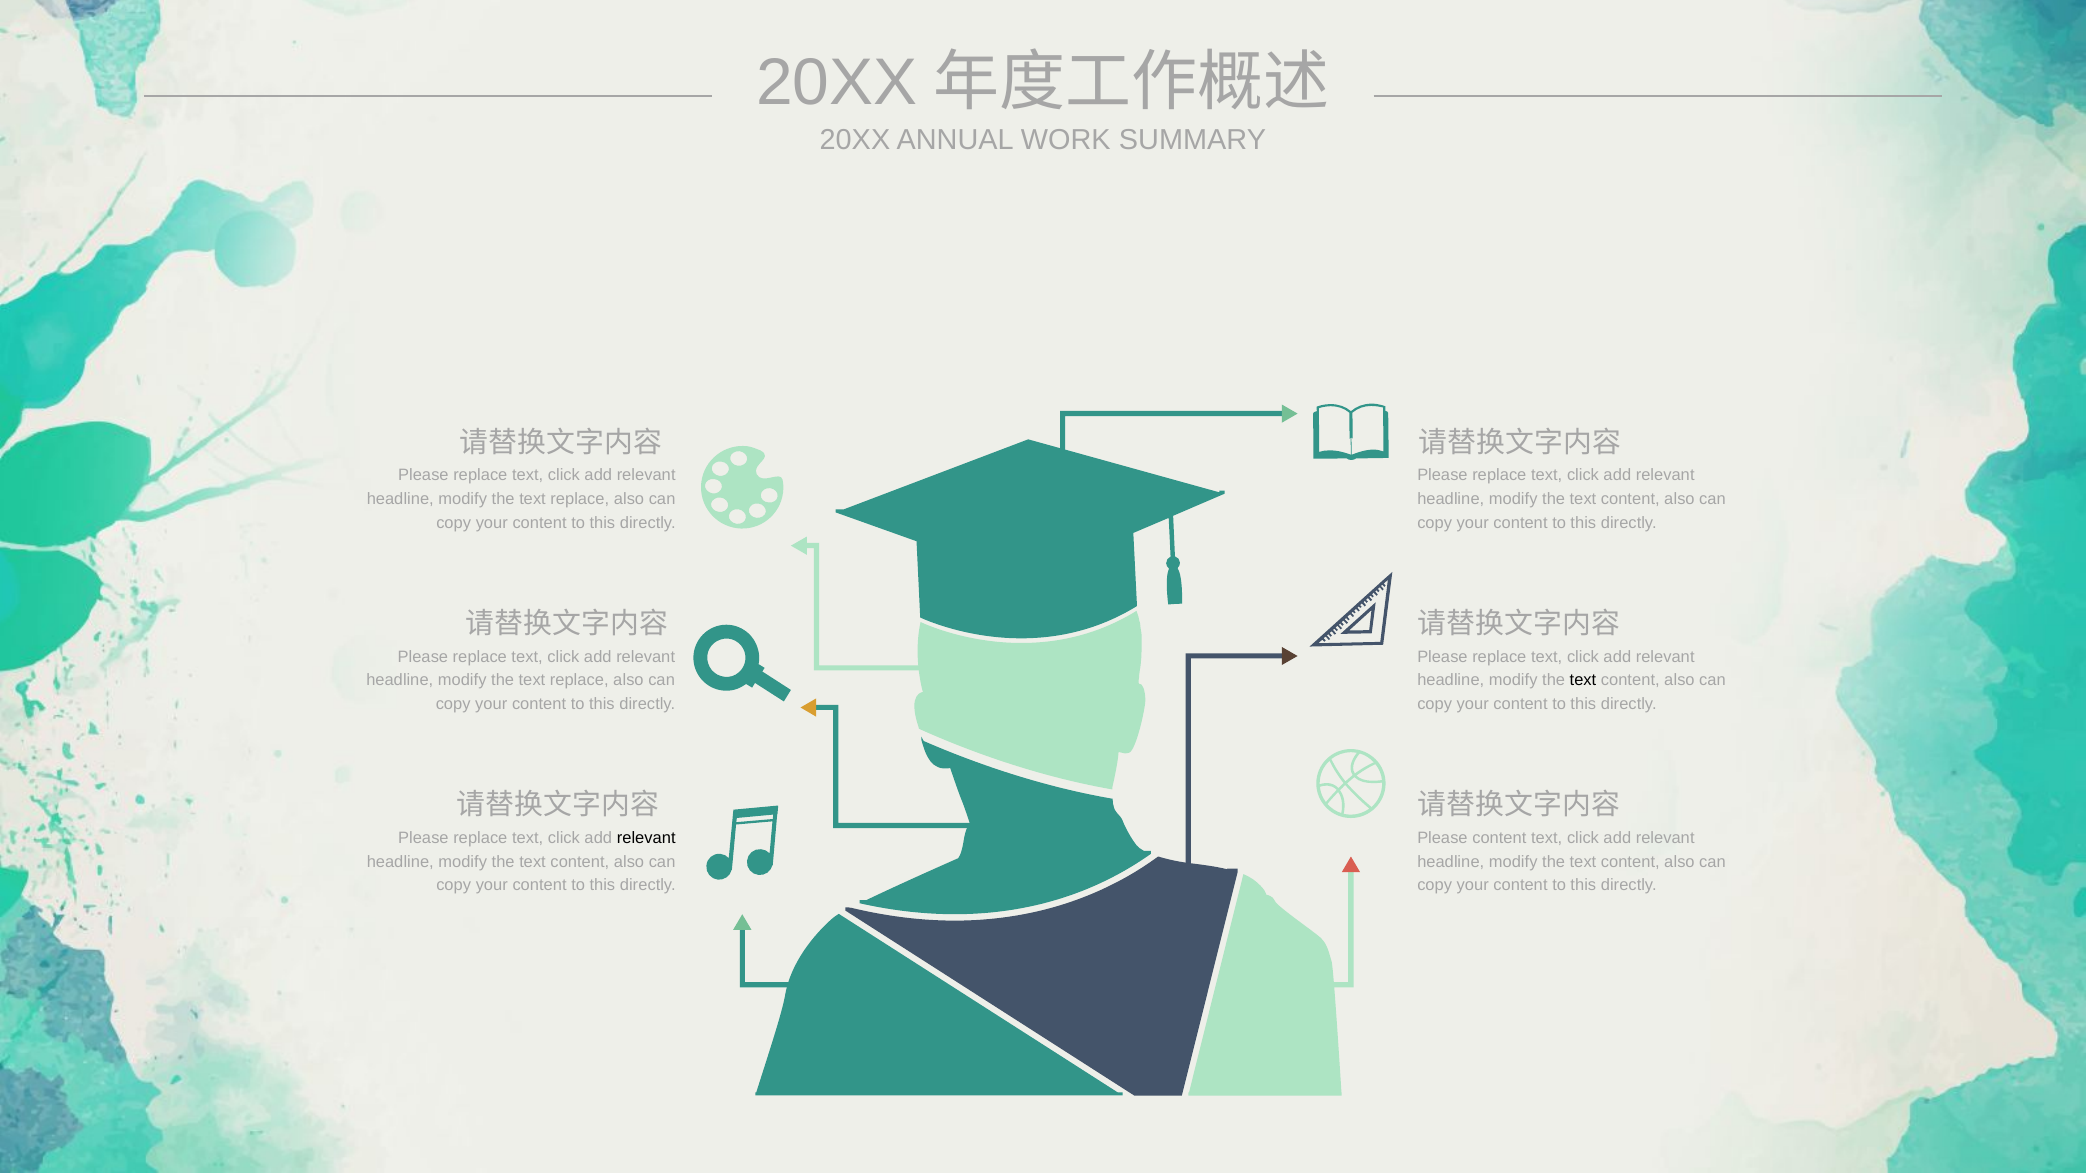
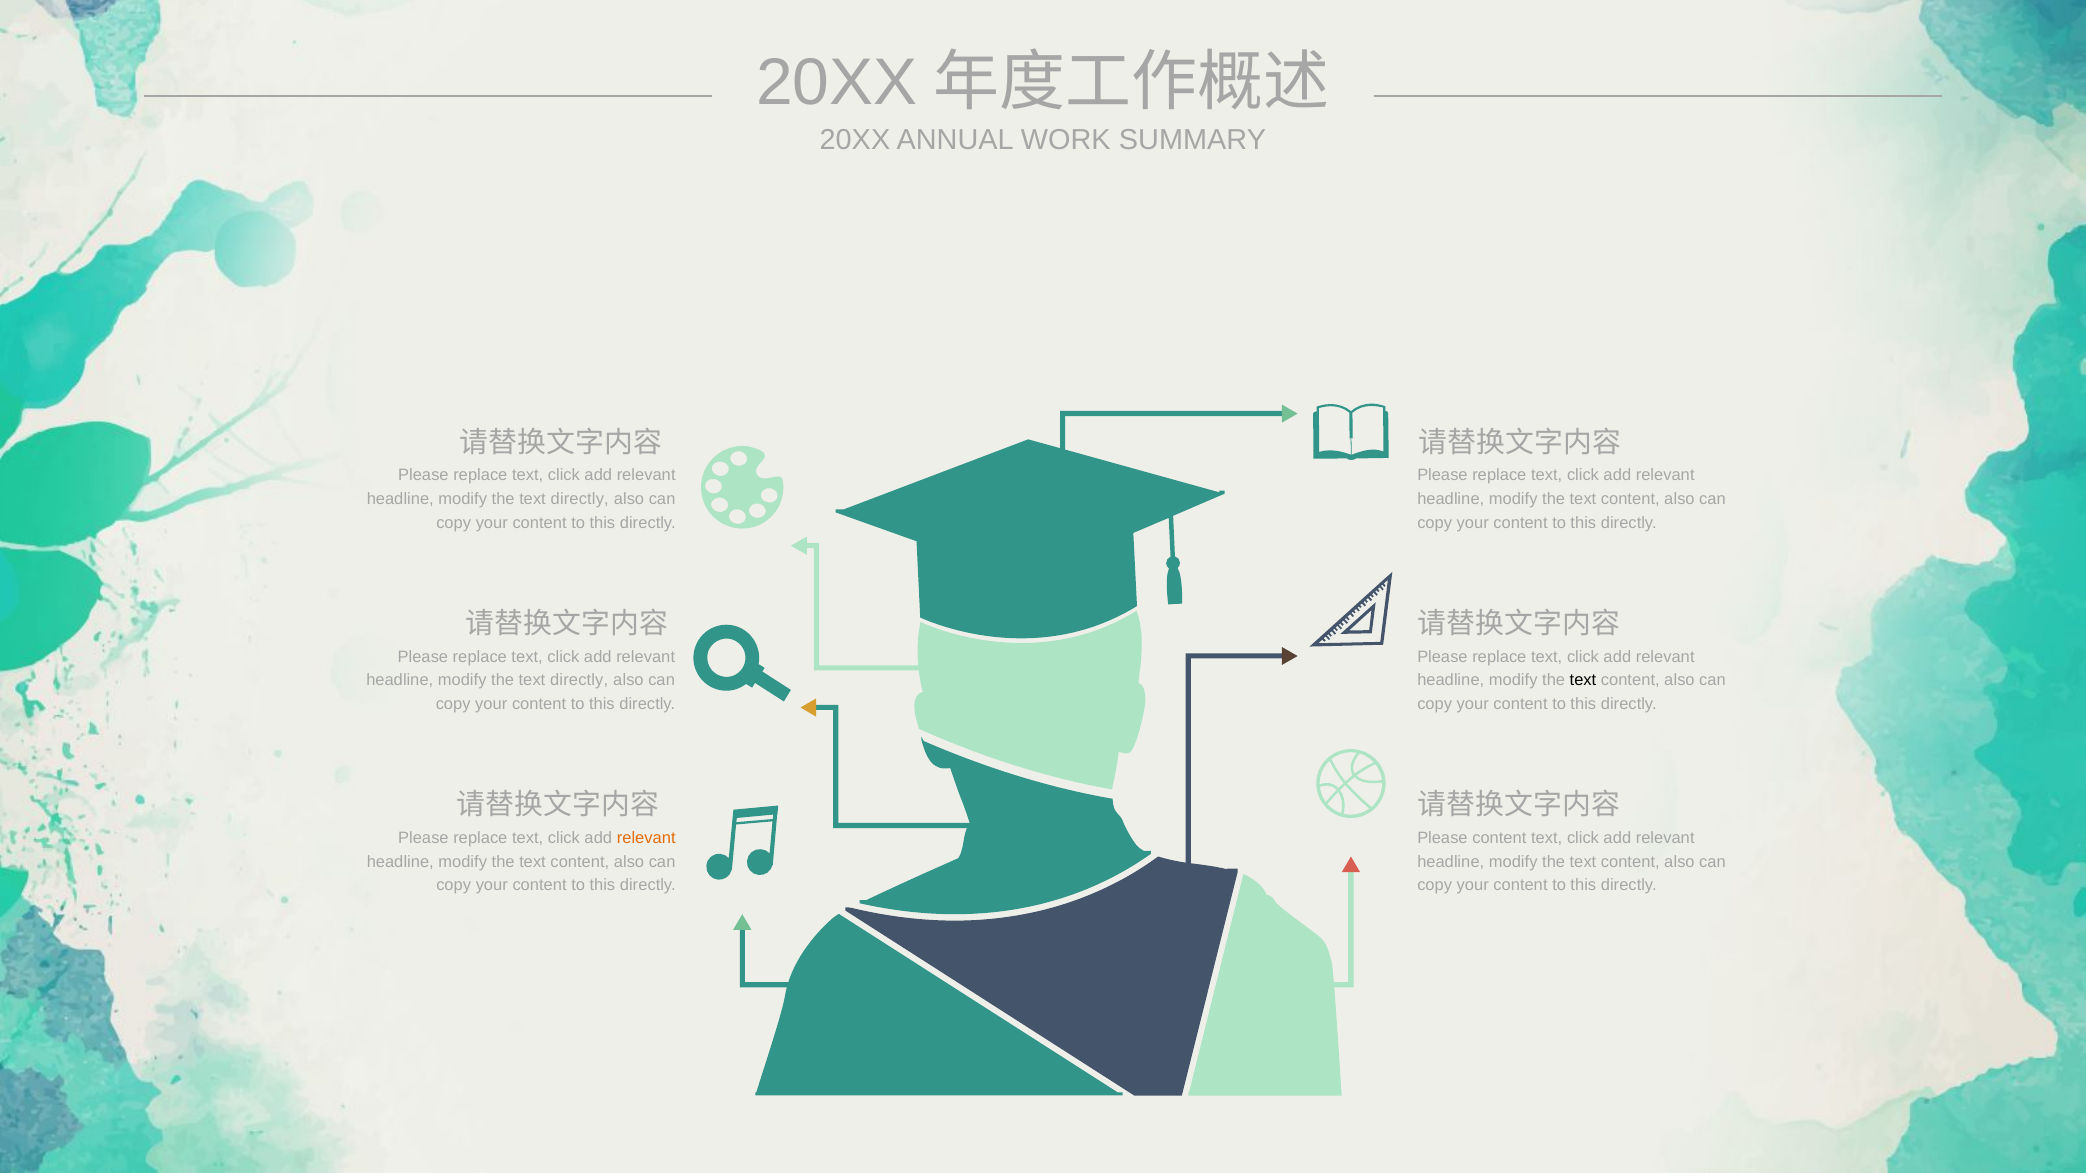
replace: replace -> directly (580, 499)
replace: replace -> directly (579, 681)
relevant colour: black -> orange (646, 838)
